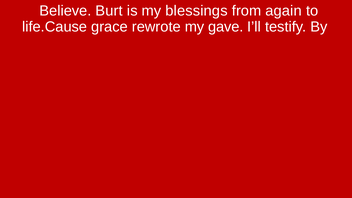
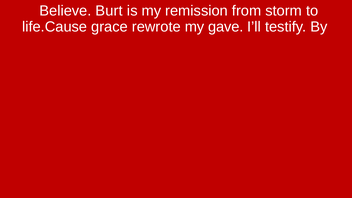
blessings: blessings -> remission (197, 11)
again: again -> storm (284, 11)
